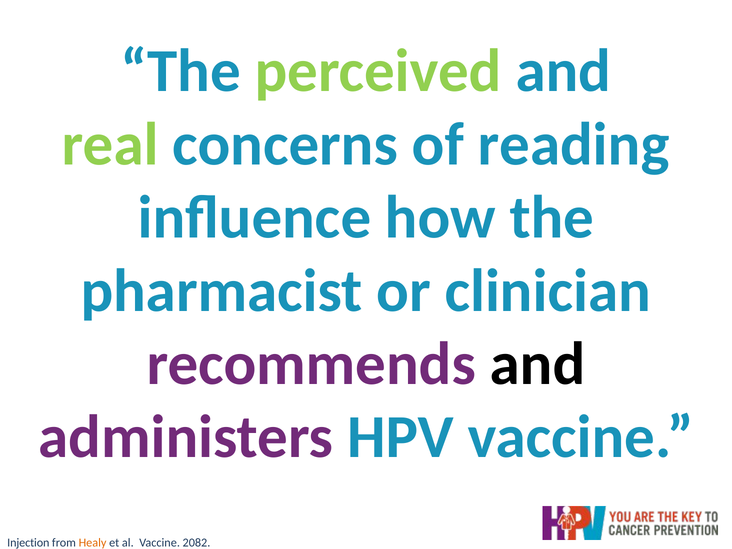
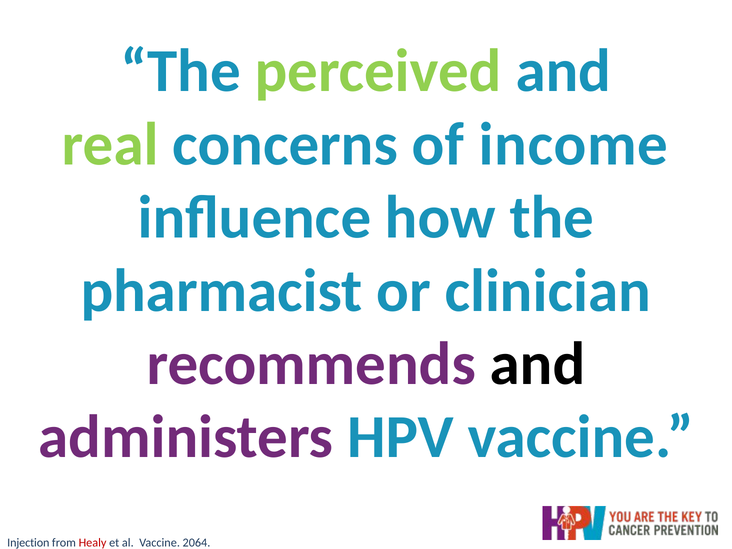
reading: reading -> income (573, 145)
Healy colour: orange -> red (93, 543)
2082: 2082 -> 2064 (196, 543)
